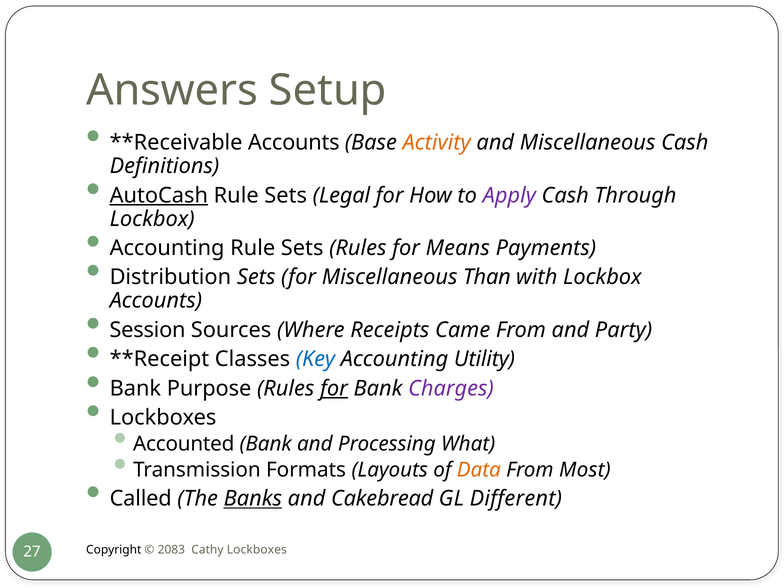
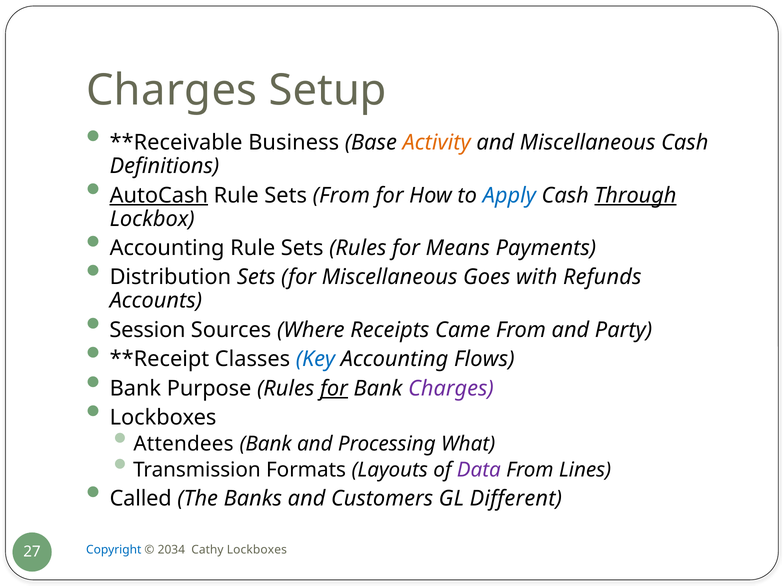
Answers: Answers -> Charges (172, 91)
Accounts: Accounts -> Business (294, 143)
Sets Legal: Legal -> From (341, 195)
Apply colour: purple -> blue (509, 195)
Through underline: none -> present (635, 195)
Than: Than -> Goes (487, 277)
with Lockbox: Lockbox -> Refunds (602, 277)
Utility: Utility -> Flows (484, 359)
Accounted: Accounted -> Attendees (184, 444)
Data colour: orange -> purple (479, 470)
Most: Most -> Lines (585, 470)
Banks underline: present -> none (253, 499)
Cakebread: Cakebread -> Customers (382, 499)
Copyright colour: black -> blue (114, 550)
2083: 2083 -> 2034 (171, 550)
